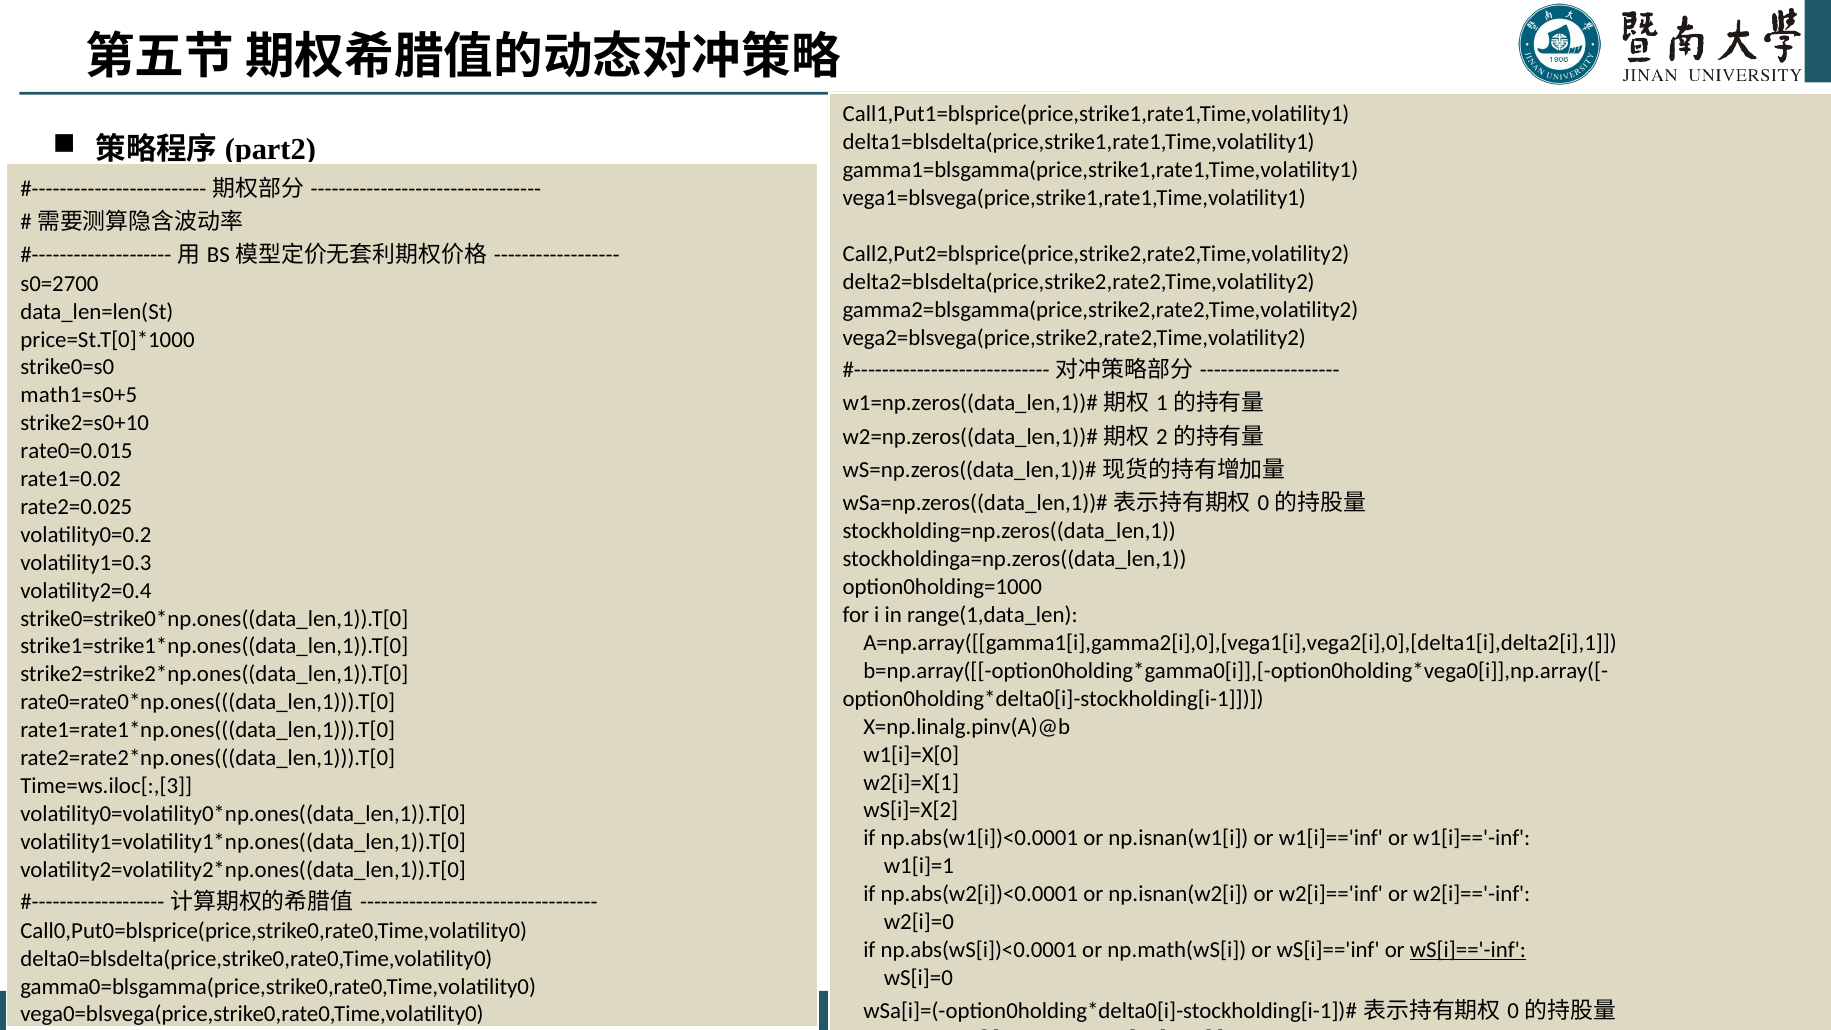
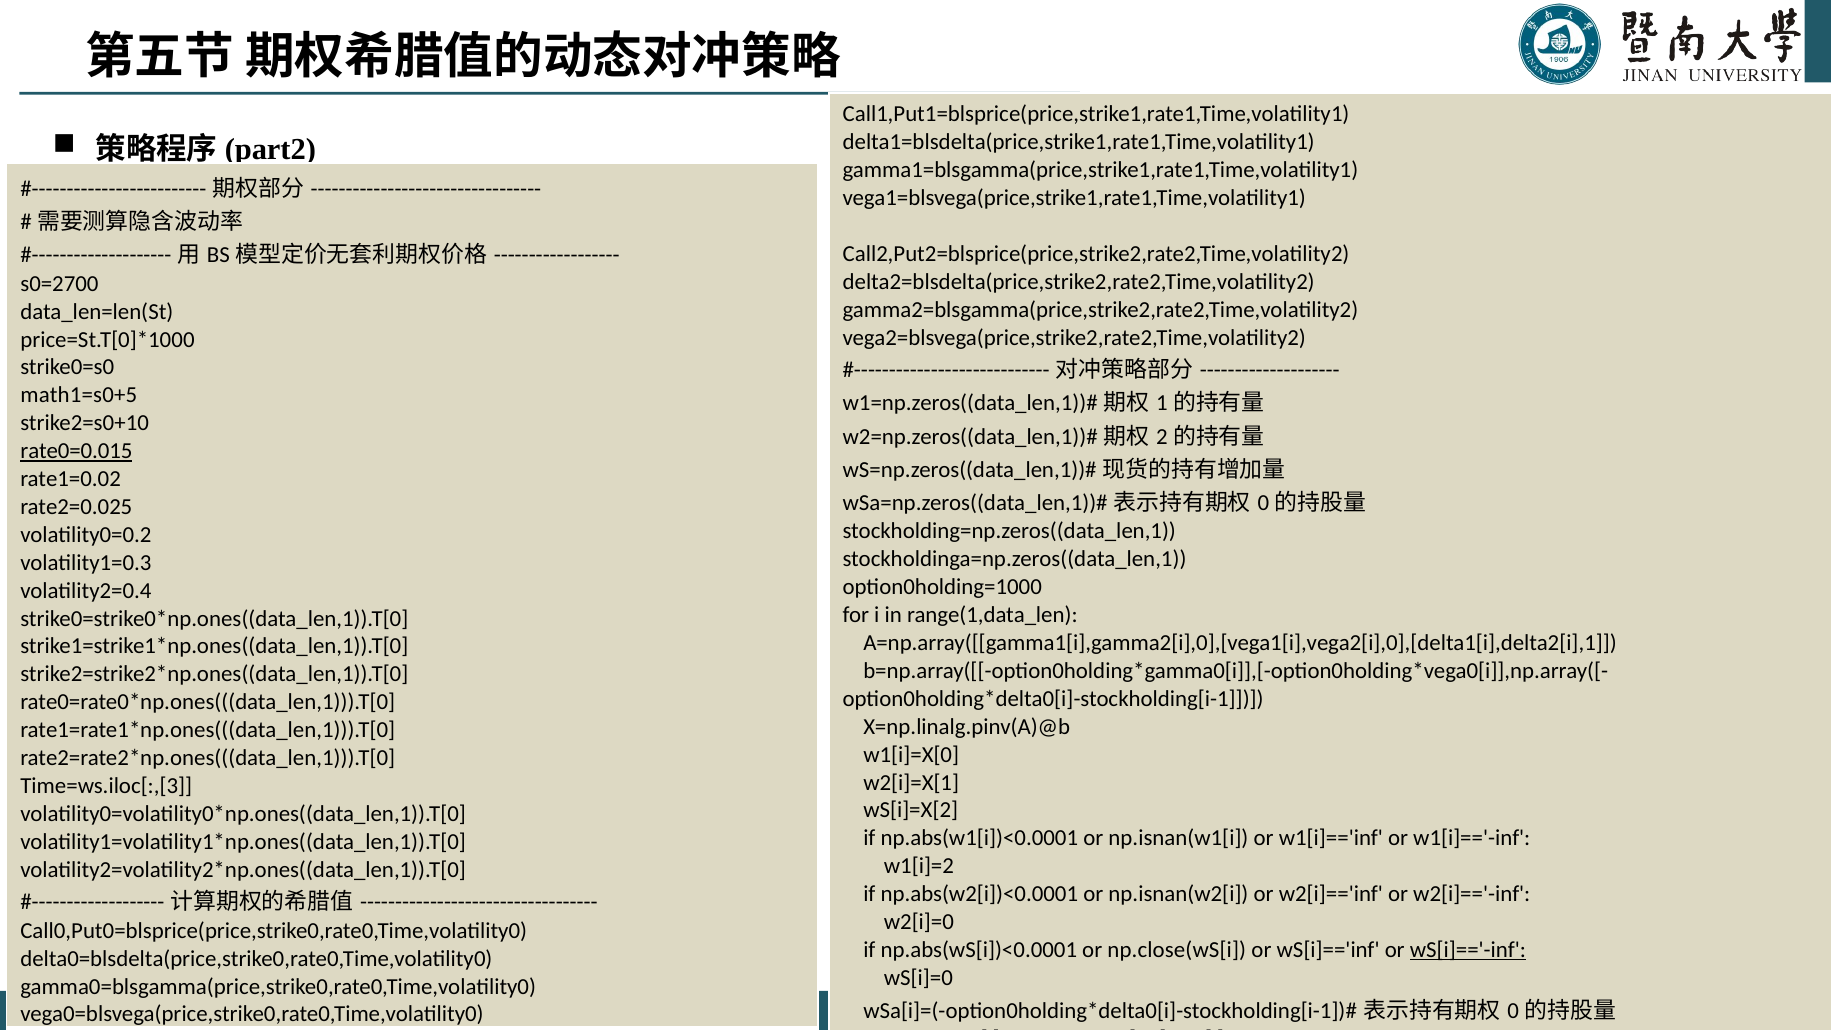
rate0=0.015 underline: none -> present (76, 451)
w1[i]=1: w1[i]=1 -> w1[i]=2 (919, 866)
np.math(wS[i: np.math(wS[i -> np.close(wS[i (1177, 950)
